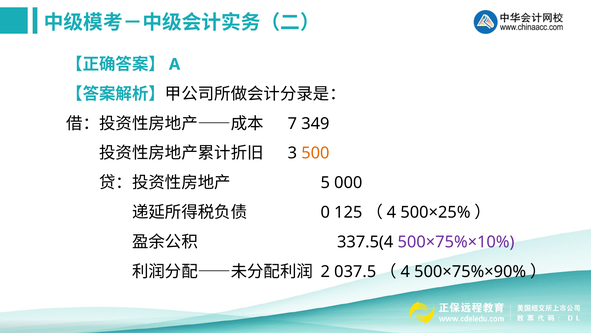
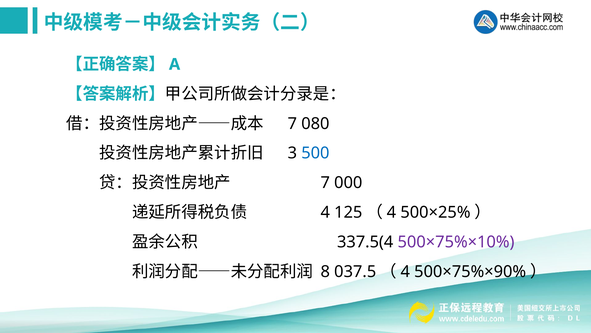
349: 349 -> 080 (315, 123)
500 colour: orange -> blue (315, 153)
5: 5 -> 7 (325, 182)
0: 0 -> 4 (325, 212)
2: 2 -> 8 (325, 271)
